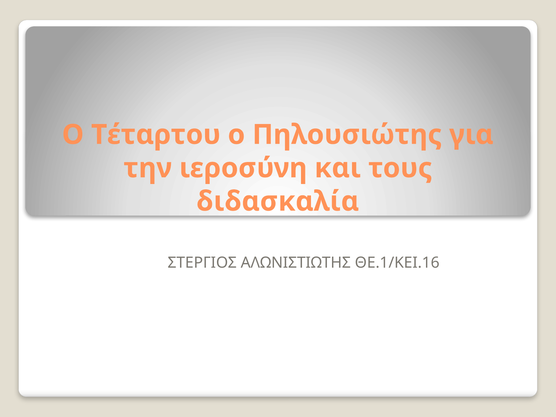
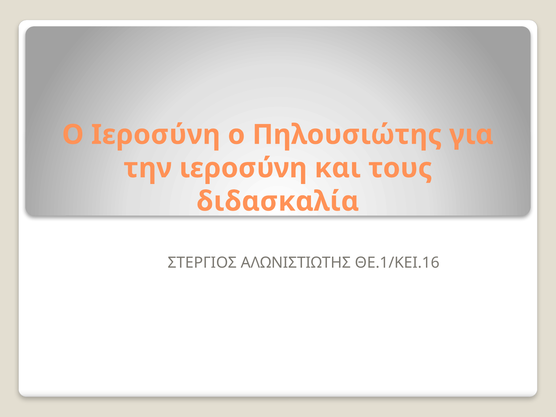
Ο Τέταρτου: Τέταρτου -> Ιεροσύνη (156, 135)
